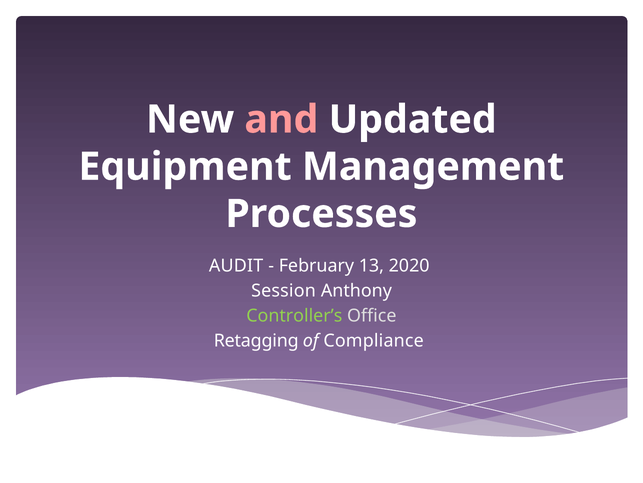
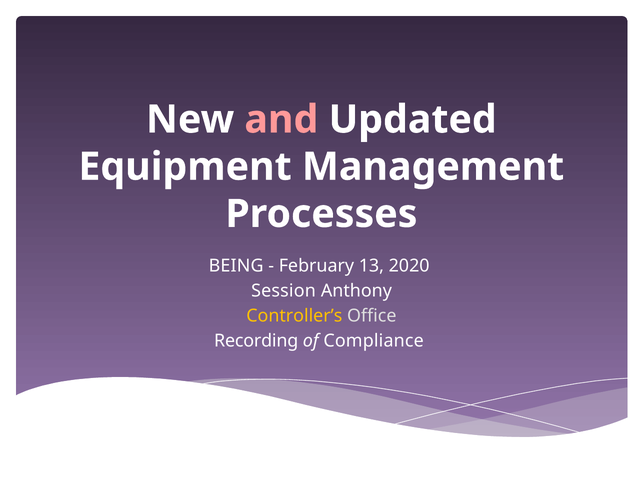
AUDIT: AUDIT -> BEING (236, 265)
Controller’s colour: light green -> yellow (294, 315)
Retagging: Retagging -> Recording (256, 340)
